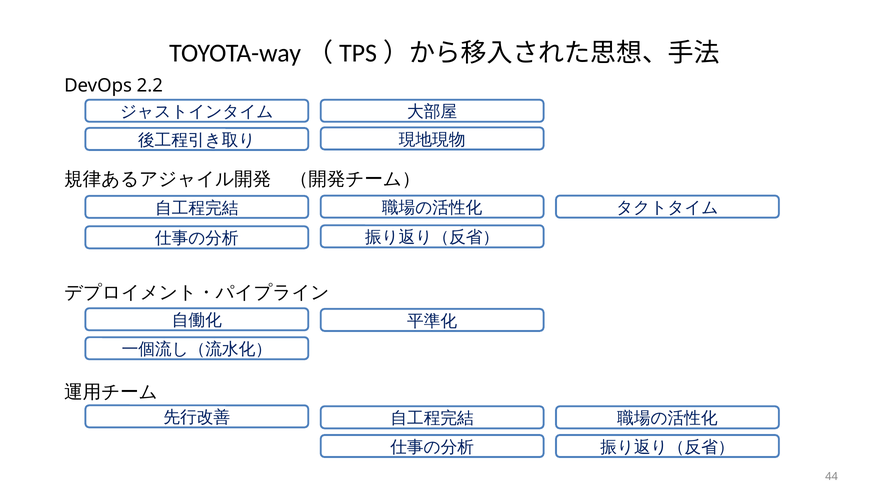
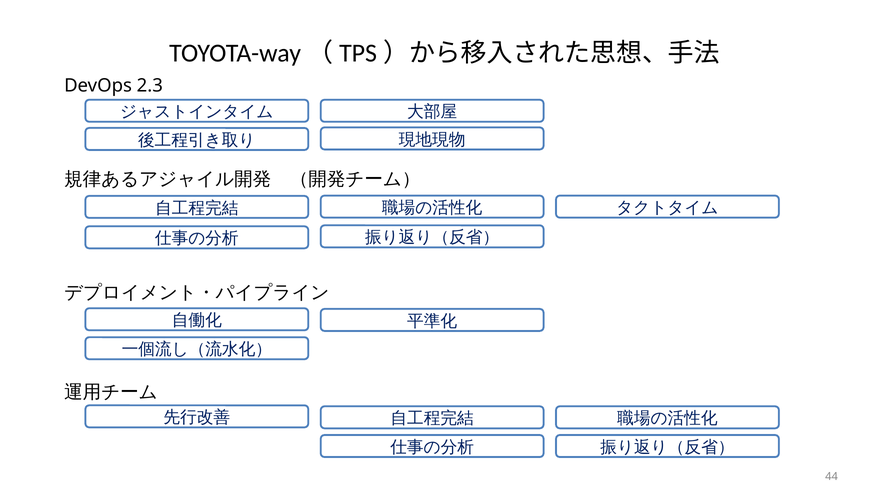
2.2: 2.2 -> 2.3 (150, 86)
